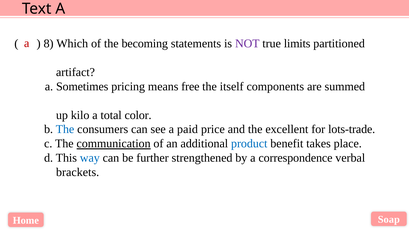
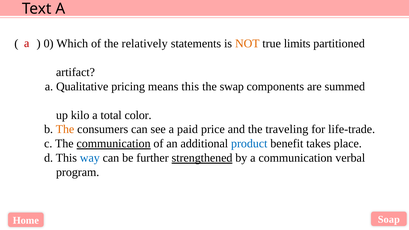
8: 8 -> 0 (49, 43)
becoming: becoming -> relatively (145, 43)
NOT colour: purple -> orange (247, 43)
Sometimes: Sometimes -> Qualitative (82, 86)
means free: free -> this (190, 86)
itself: itself -> swap (232, 86)
The colour: blue -> orange (65, 129)
excellent: excellent -> traveling (287, 129)
lots-trade: lots-trade -> life-trade (352, 129)
strengthened underline: none -> present (202, 158)
a correspondence: correspondence -> communication (295, 158)
brackets: brackets -> program (78, 172)
